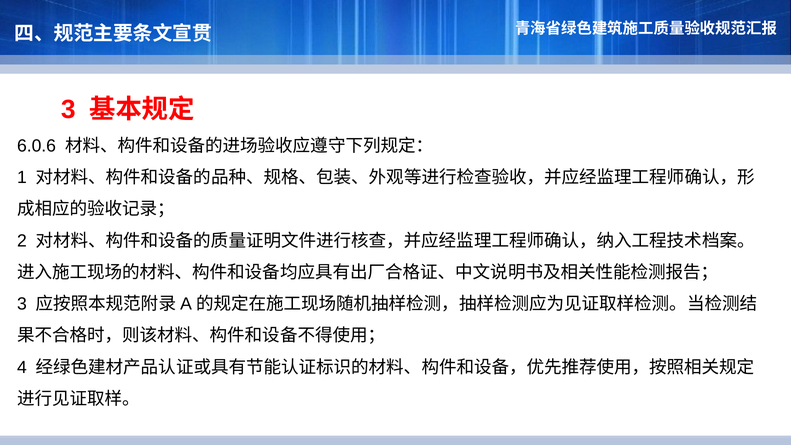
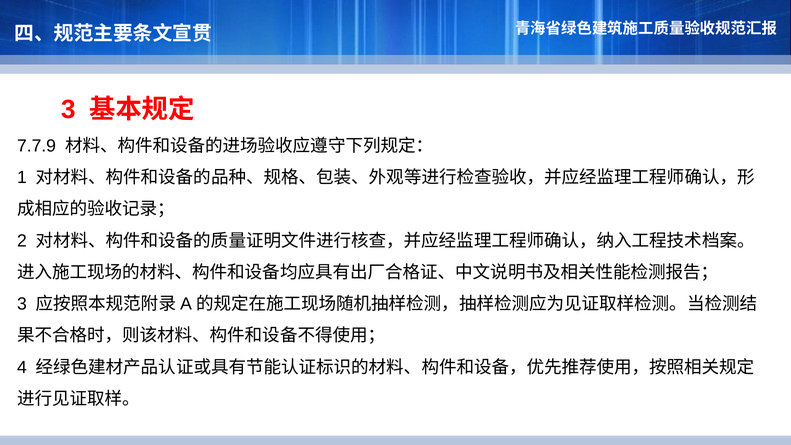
6.0.6: 6.0.6 -> 7.7.9 (37, 146)
